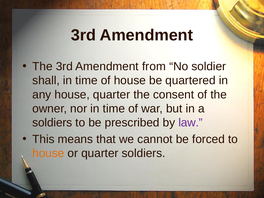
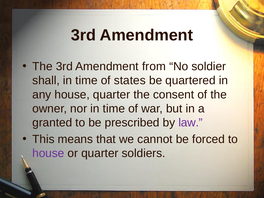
of house: house -> states (130, 80)
soldiers: soldiers -> granted (52, 123)
house colour: orange -> purple (48, 153)
